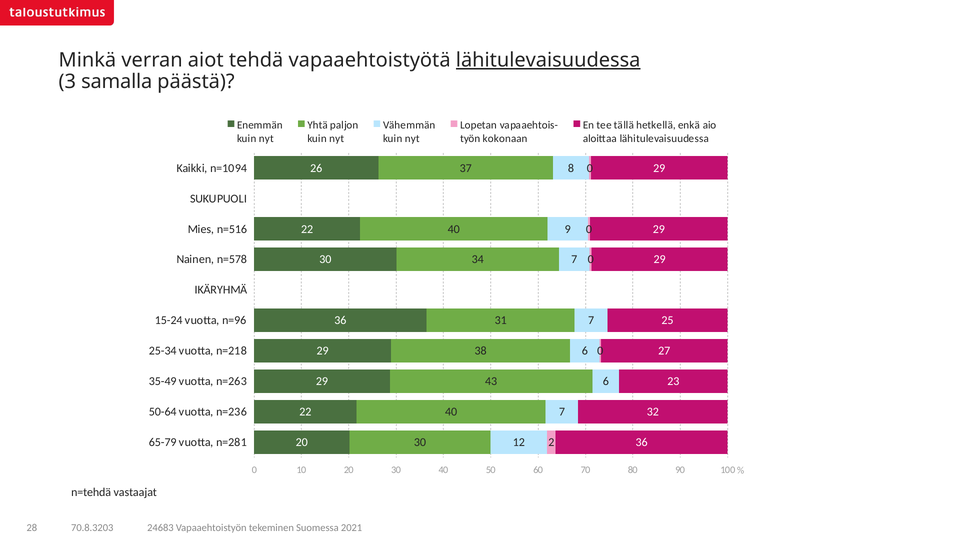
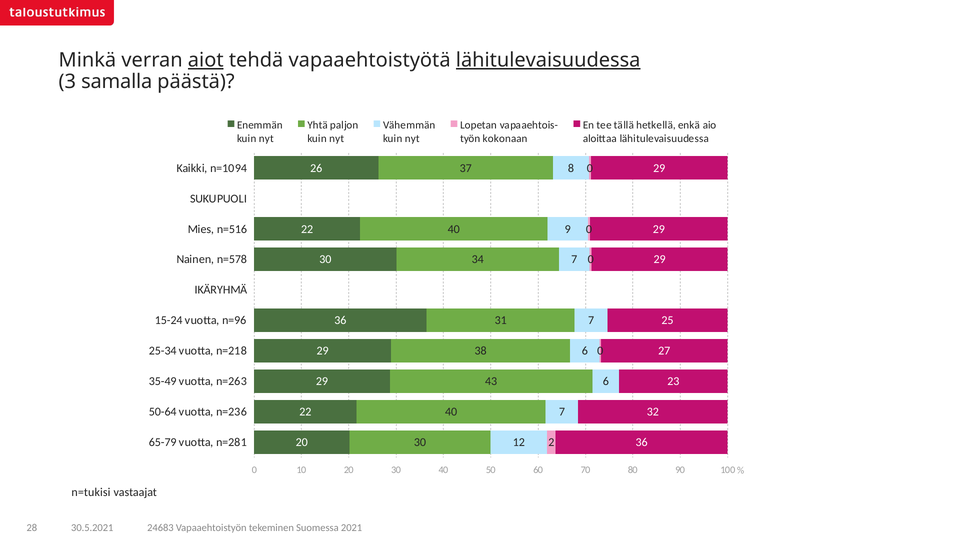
aiot underline: none -> present (206, 60)
n=tehdä: n=tehdä -> n=tukisi (91, 492)
70.8.3203: 70.8.3203 -> 30.5.2021 (92, 528)
